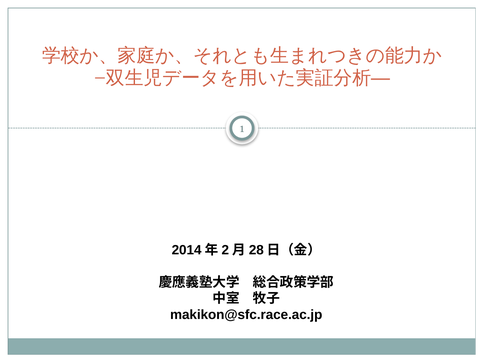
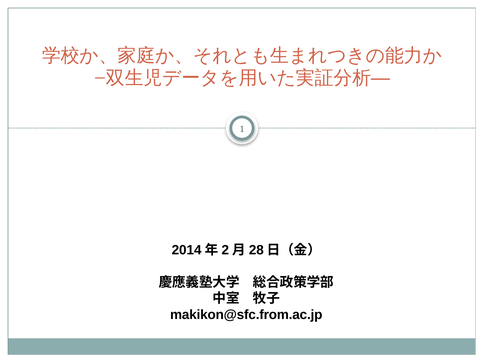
makikon@sfc.race.ac.jp: makikon@sfc.race.ac.jp -> makikon@sfc.from.ac.jp (246, 315)
